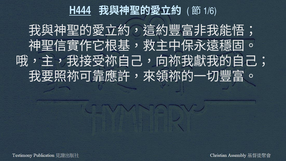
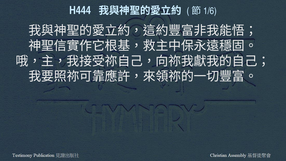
H444 underline: present -> none (80, 10)
